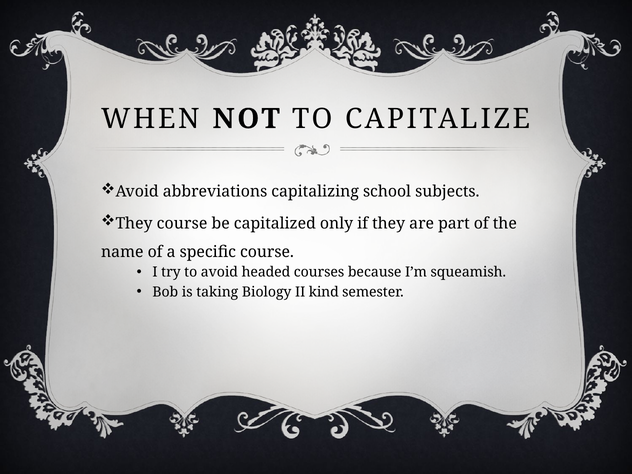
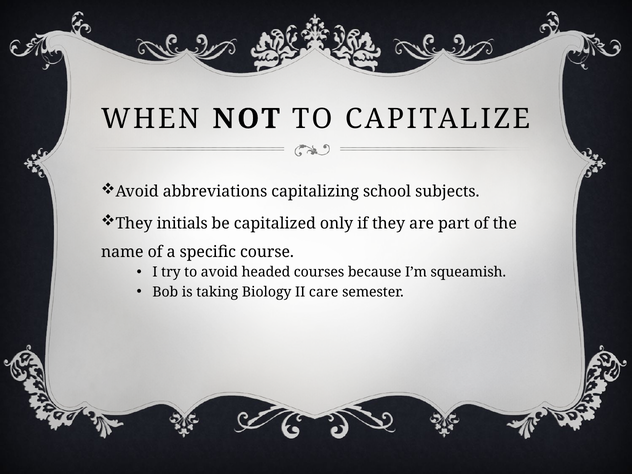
They course: course -> initials (182, 223)
kind: kind -> care (324, 292)
